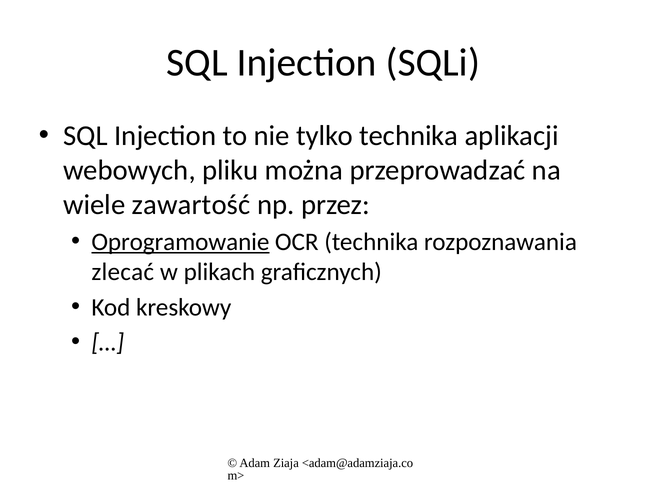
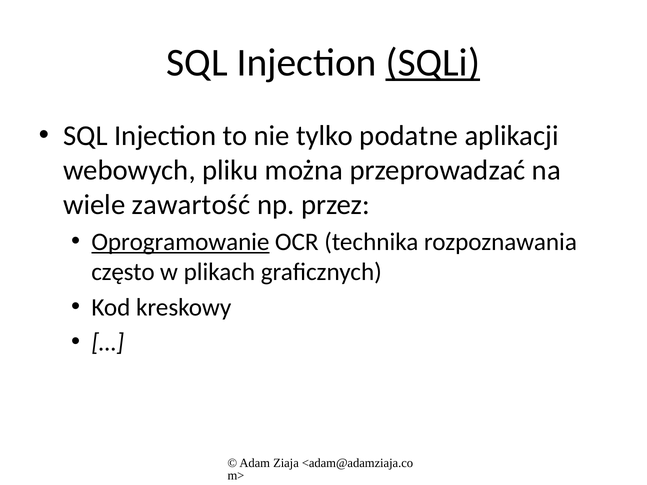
SQLi underline: none -> present (433, 63)
tylko technika: technika -> podatne (409, 136)
zlecać: zlecać -> często (123, 272)
